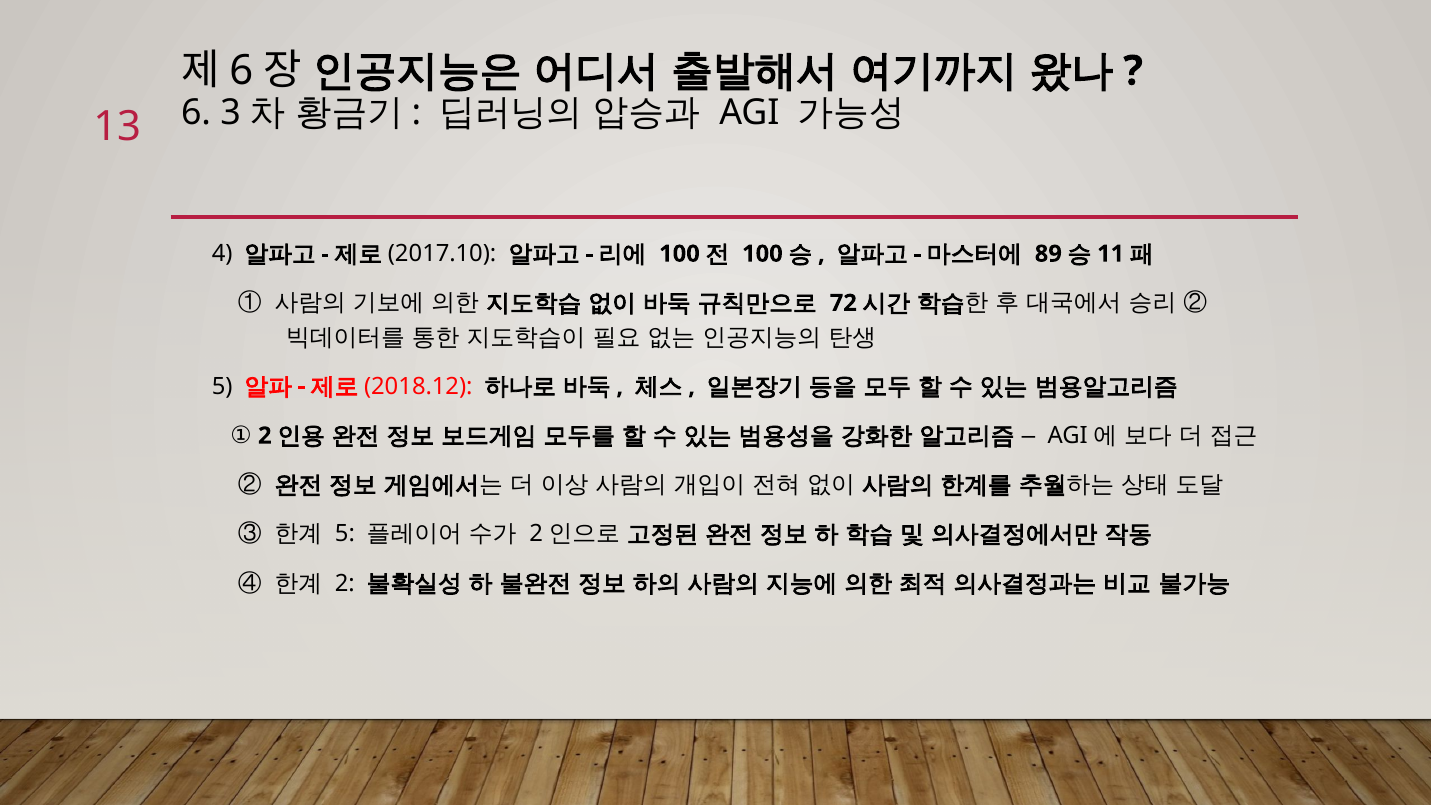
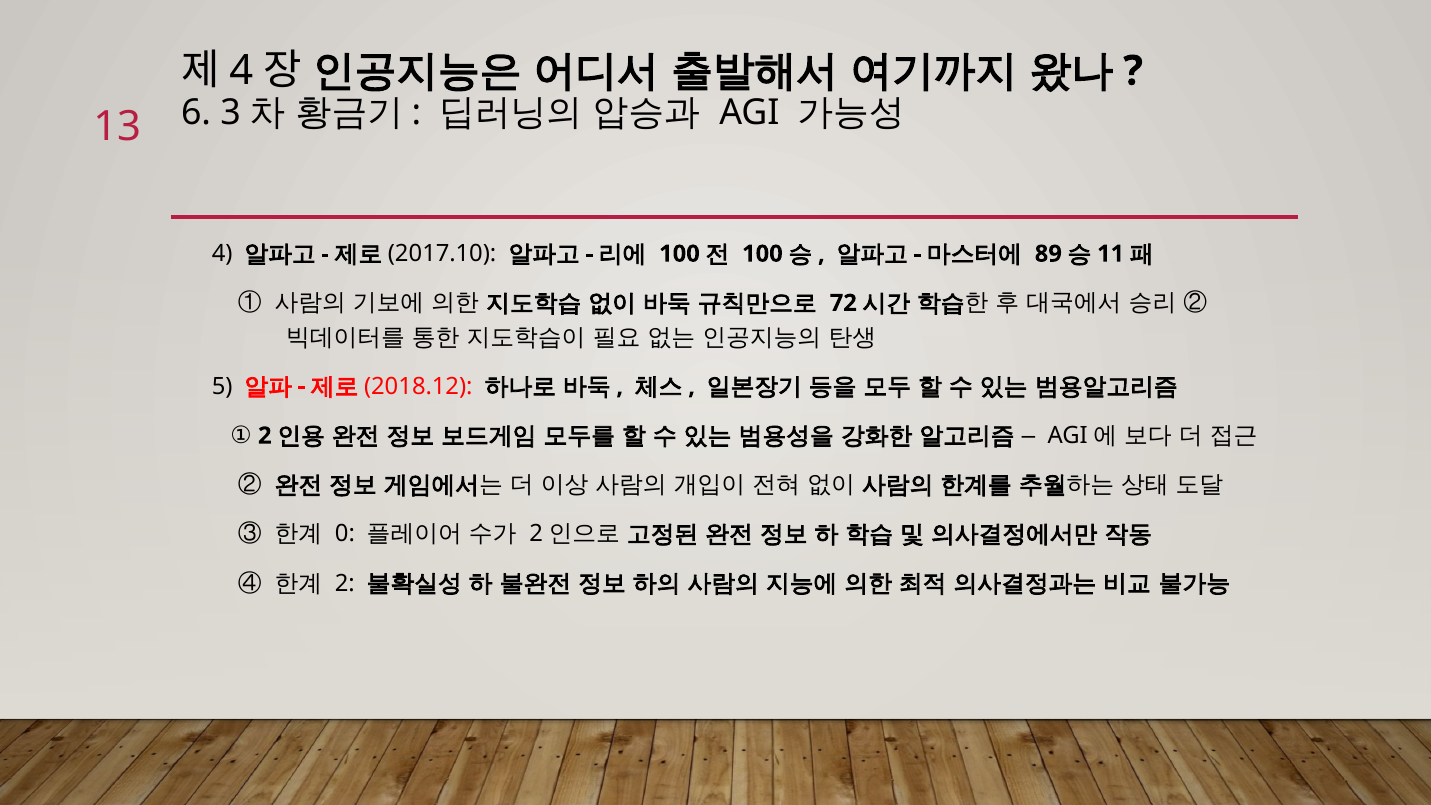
6: 6 -> 4 (241, 71)
5: 5 -> 0 (345, 534)
